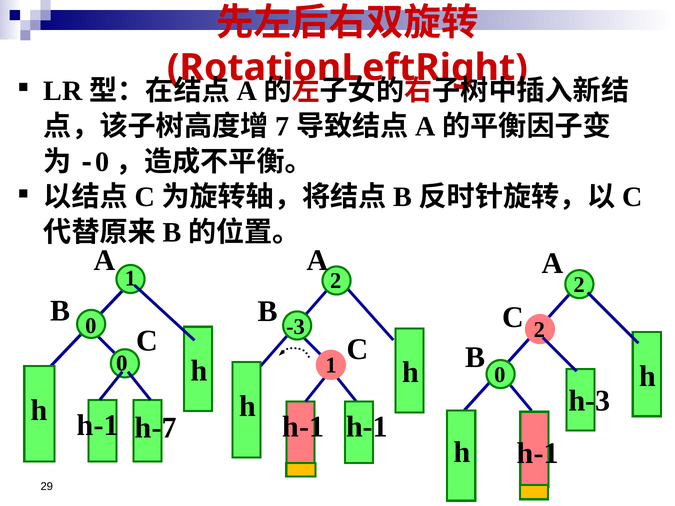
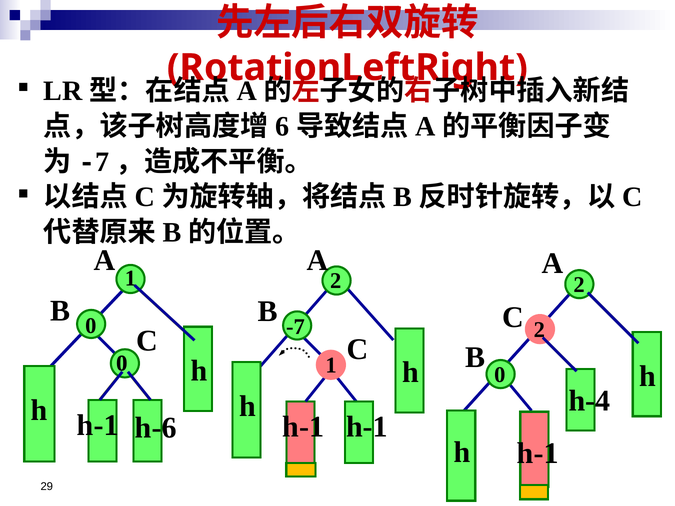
7: 7 -> 6 (282, 126)
0: 0 -> 7 (102, 162)
-3: -3 -> -7 (295, 327)
h-3: h-3 -> h-4 (589, 401)
h-7: h-7 -> h-6 (156, 428)
